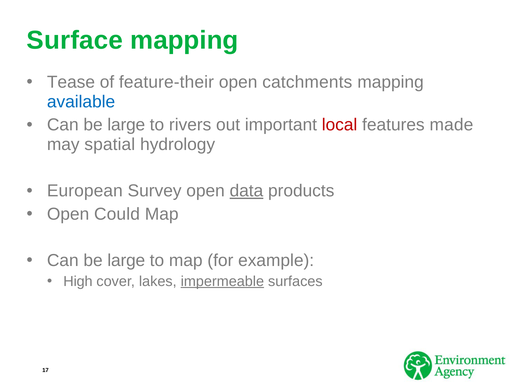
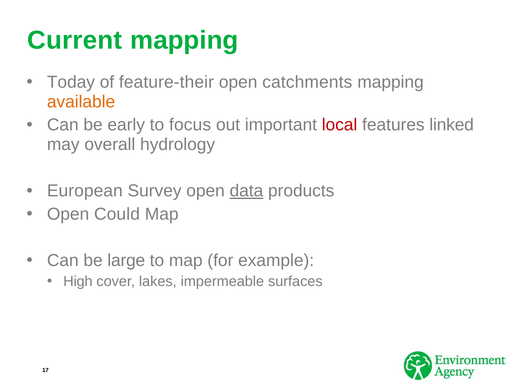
Surface: Surface -> Current (75, 40)
Tease: Tease -> Today (71, 82)
available colour: blue -> orange (81, 102)
large: large -> early (126, 125)
rivers: rivers -> focus (190, 125)
made: made -> linked (452, 125)
spatial: spatial -> overall (110, 145)
impermeable underline: present -> none (222, 281)
